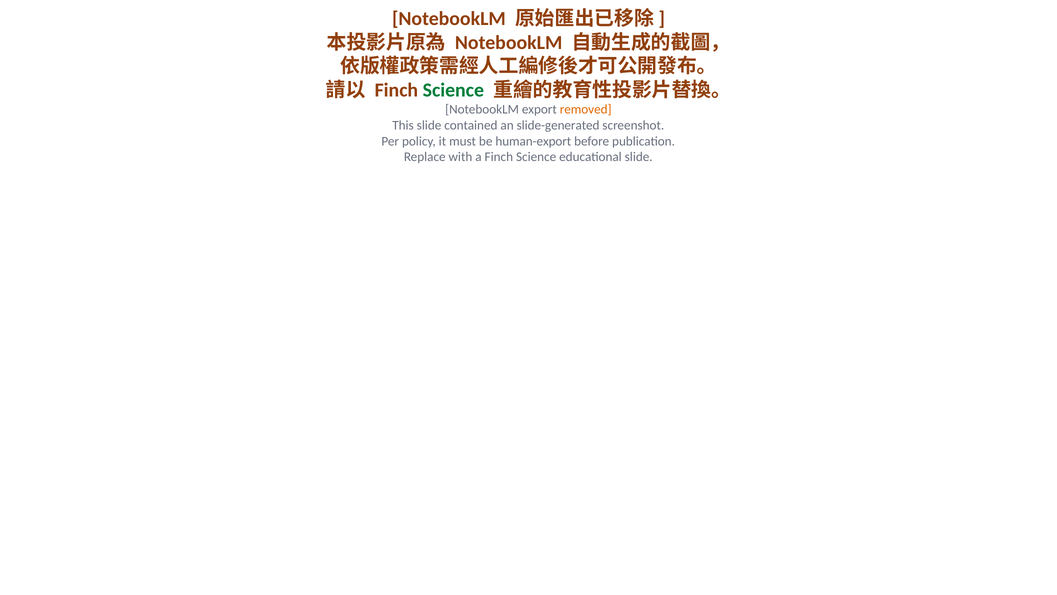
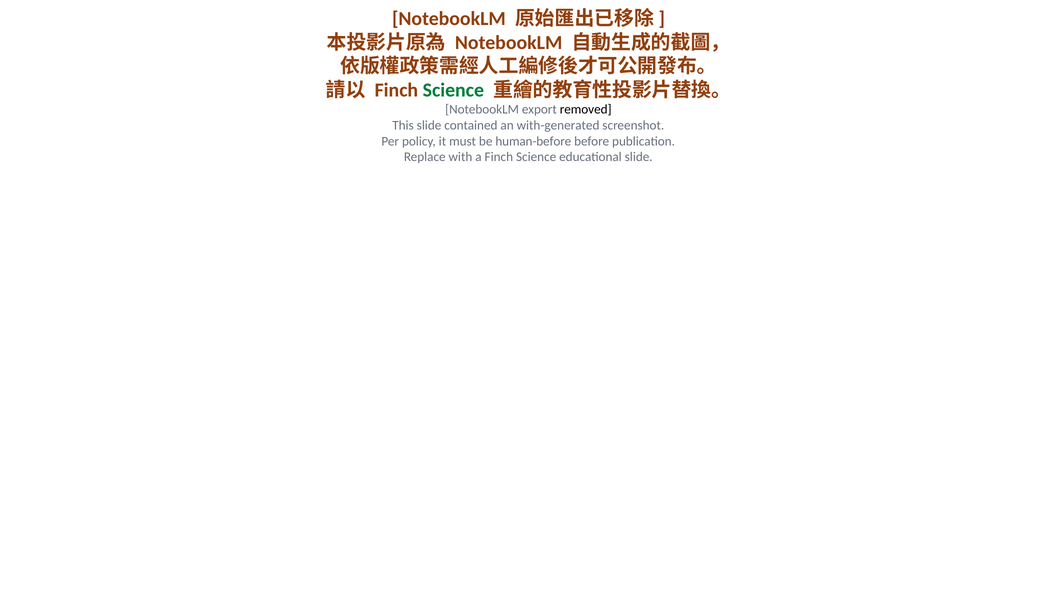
removed colour: orange -> black (586, 109)
slide-generated: slide-generated -> with-generated (558, 125)
human-export: human-export -> human-before (533, 141)
